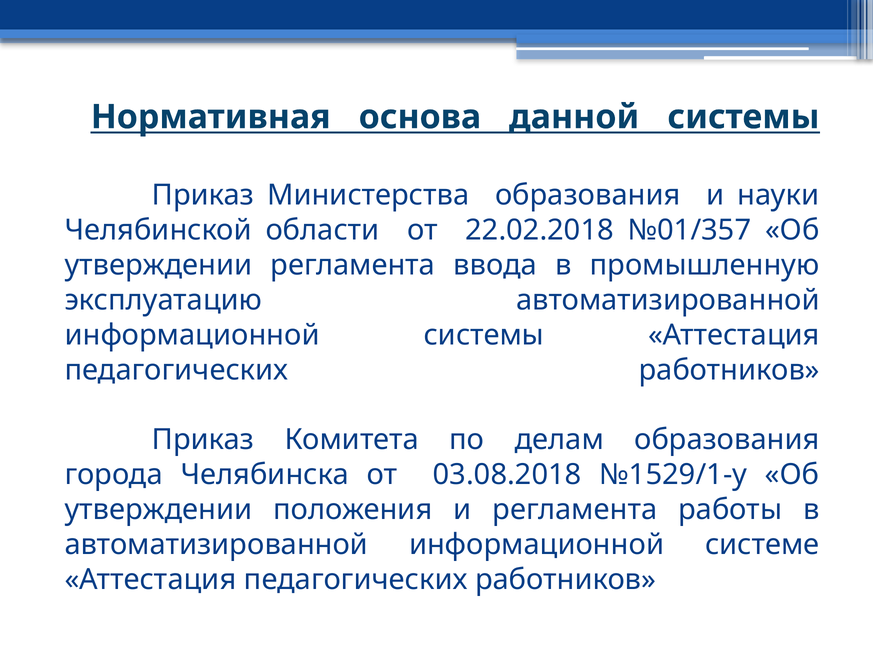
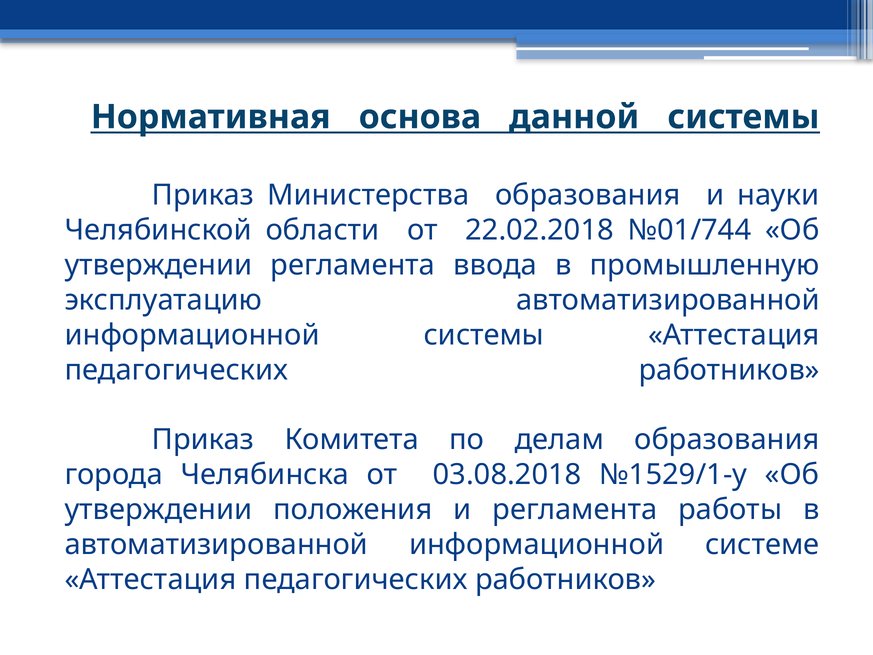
№01/357: №01/357 -> №01/744 (689, 230)
